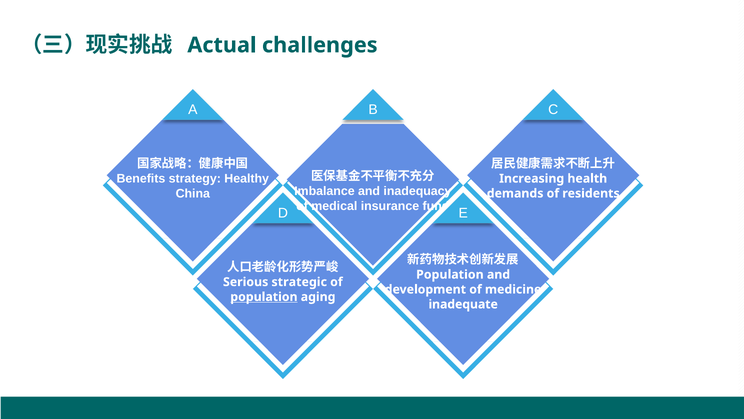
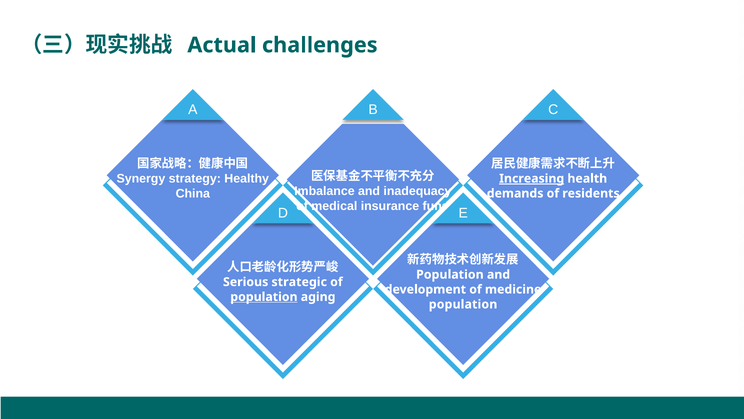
Benefits: Benefits -> Synergy (141, 178)
Increasing underline: none -> present (532, 178)
inadequate: inadequate -> population (463, 304)
